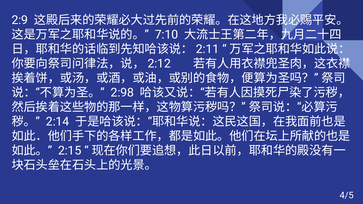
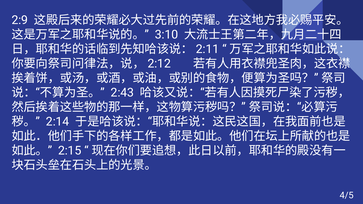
7:10: 7:10 -> 3:10 (167, 35)
2:98: 2:98 -> 2:43 (122, 93)
